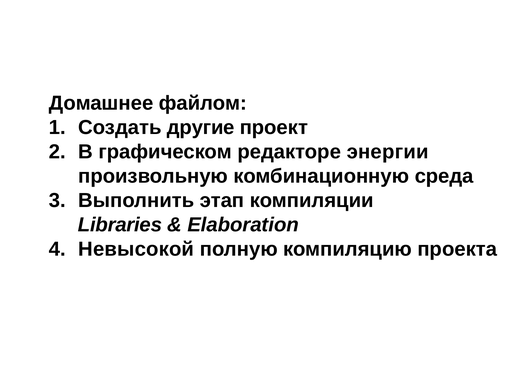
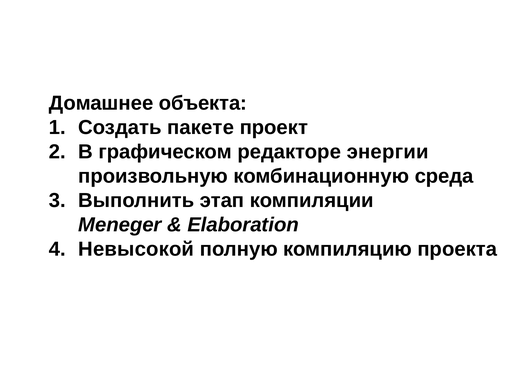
файлом: файлом -> объекта (203, 103)
другие: другие -> пакете (201, 128)
Libraries: Libraries -> Meneger (120, 225)
